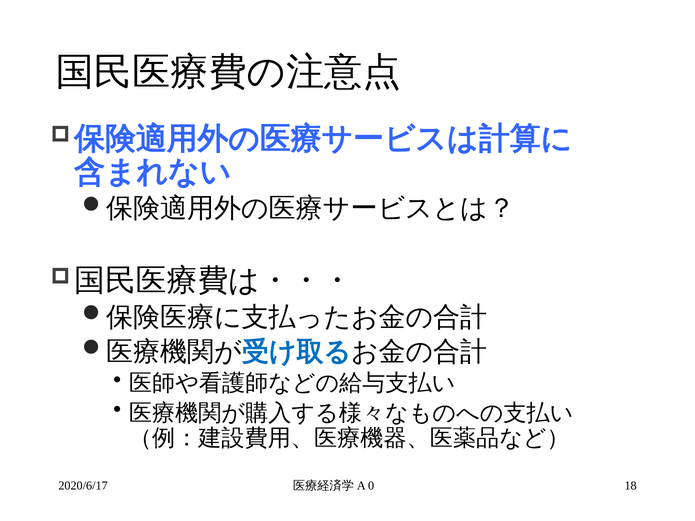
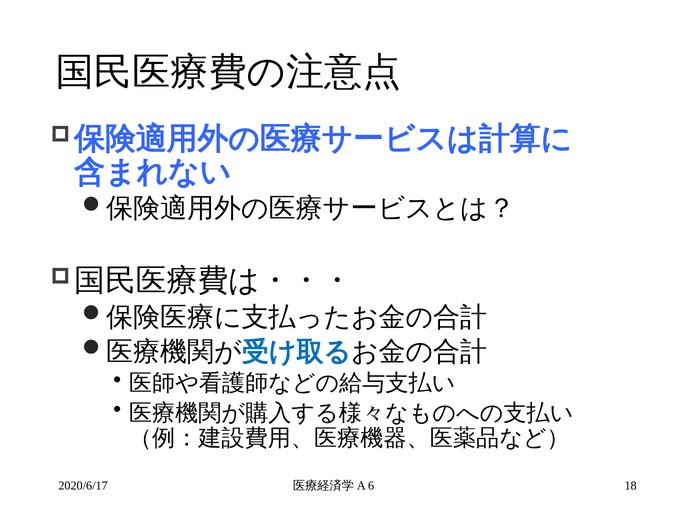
0: 0 -> 6 (371, 486)
